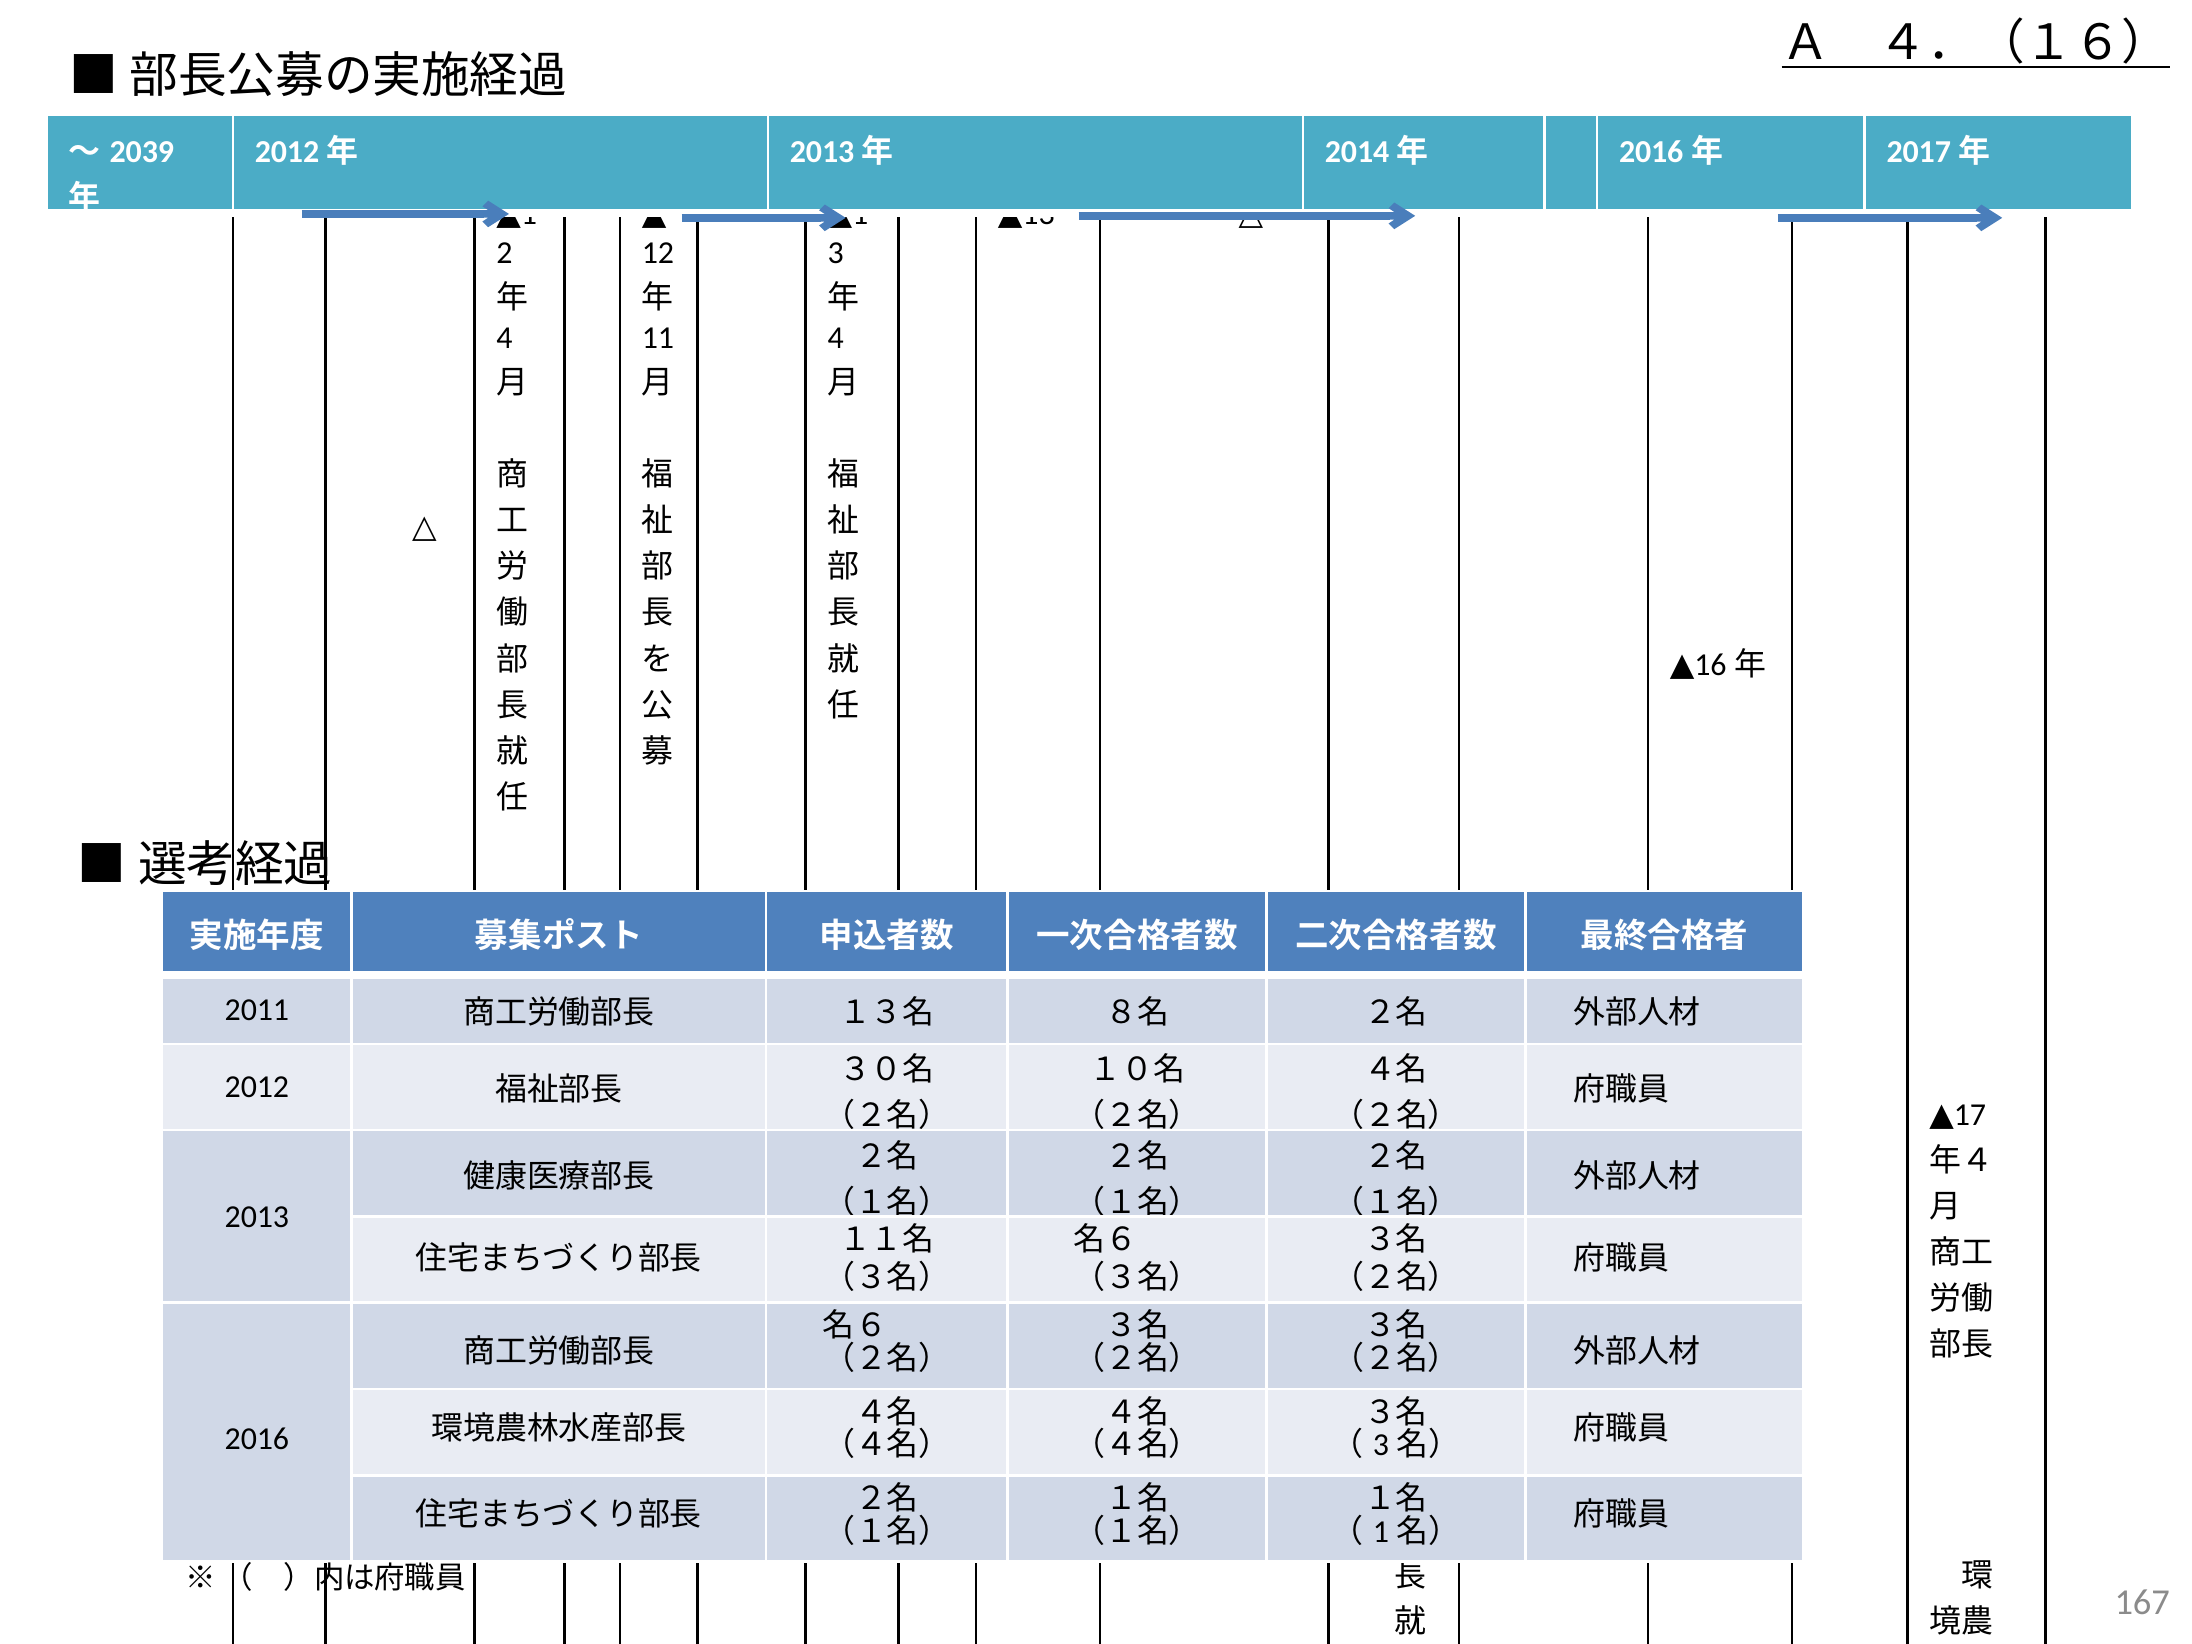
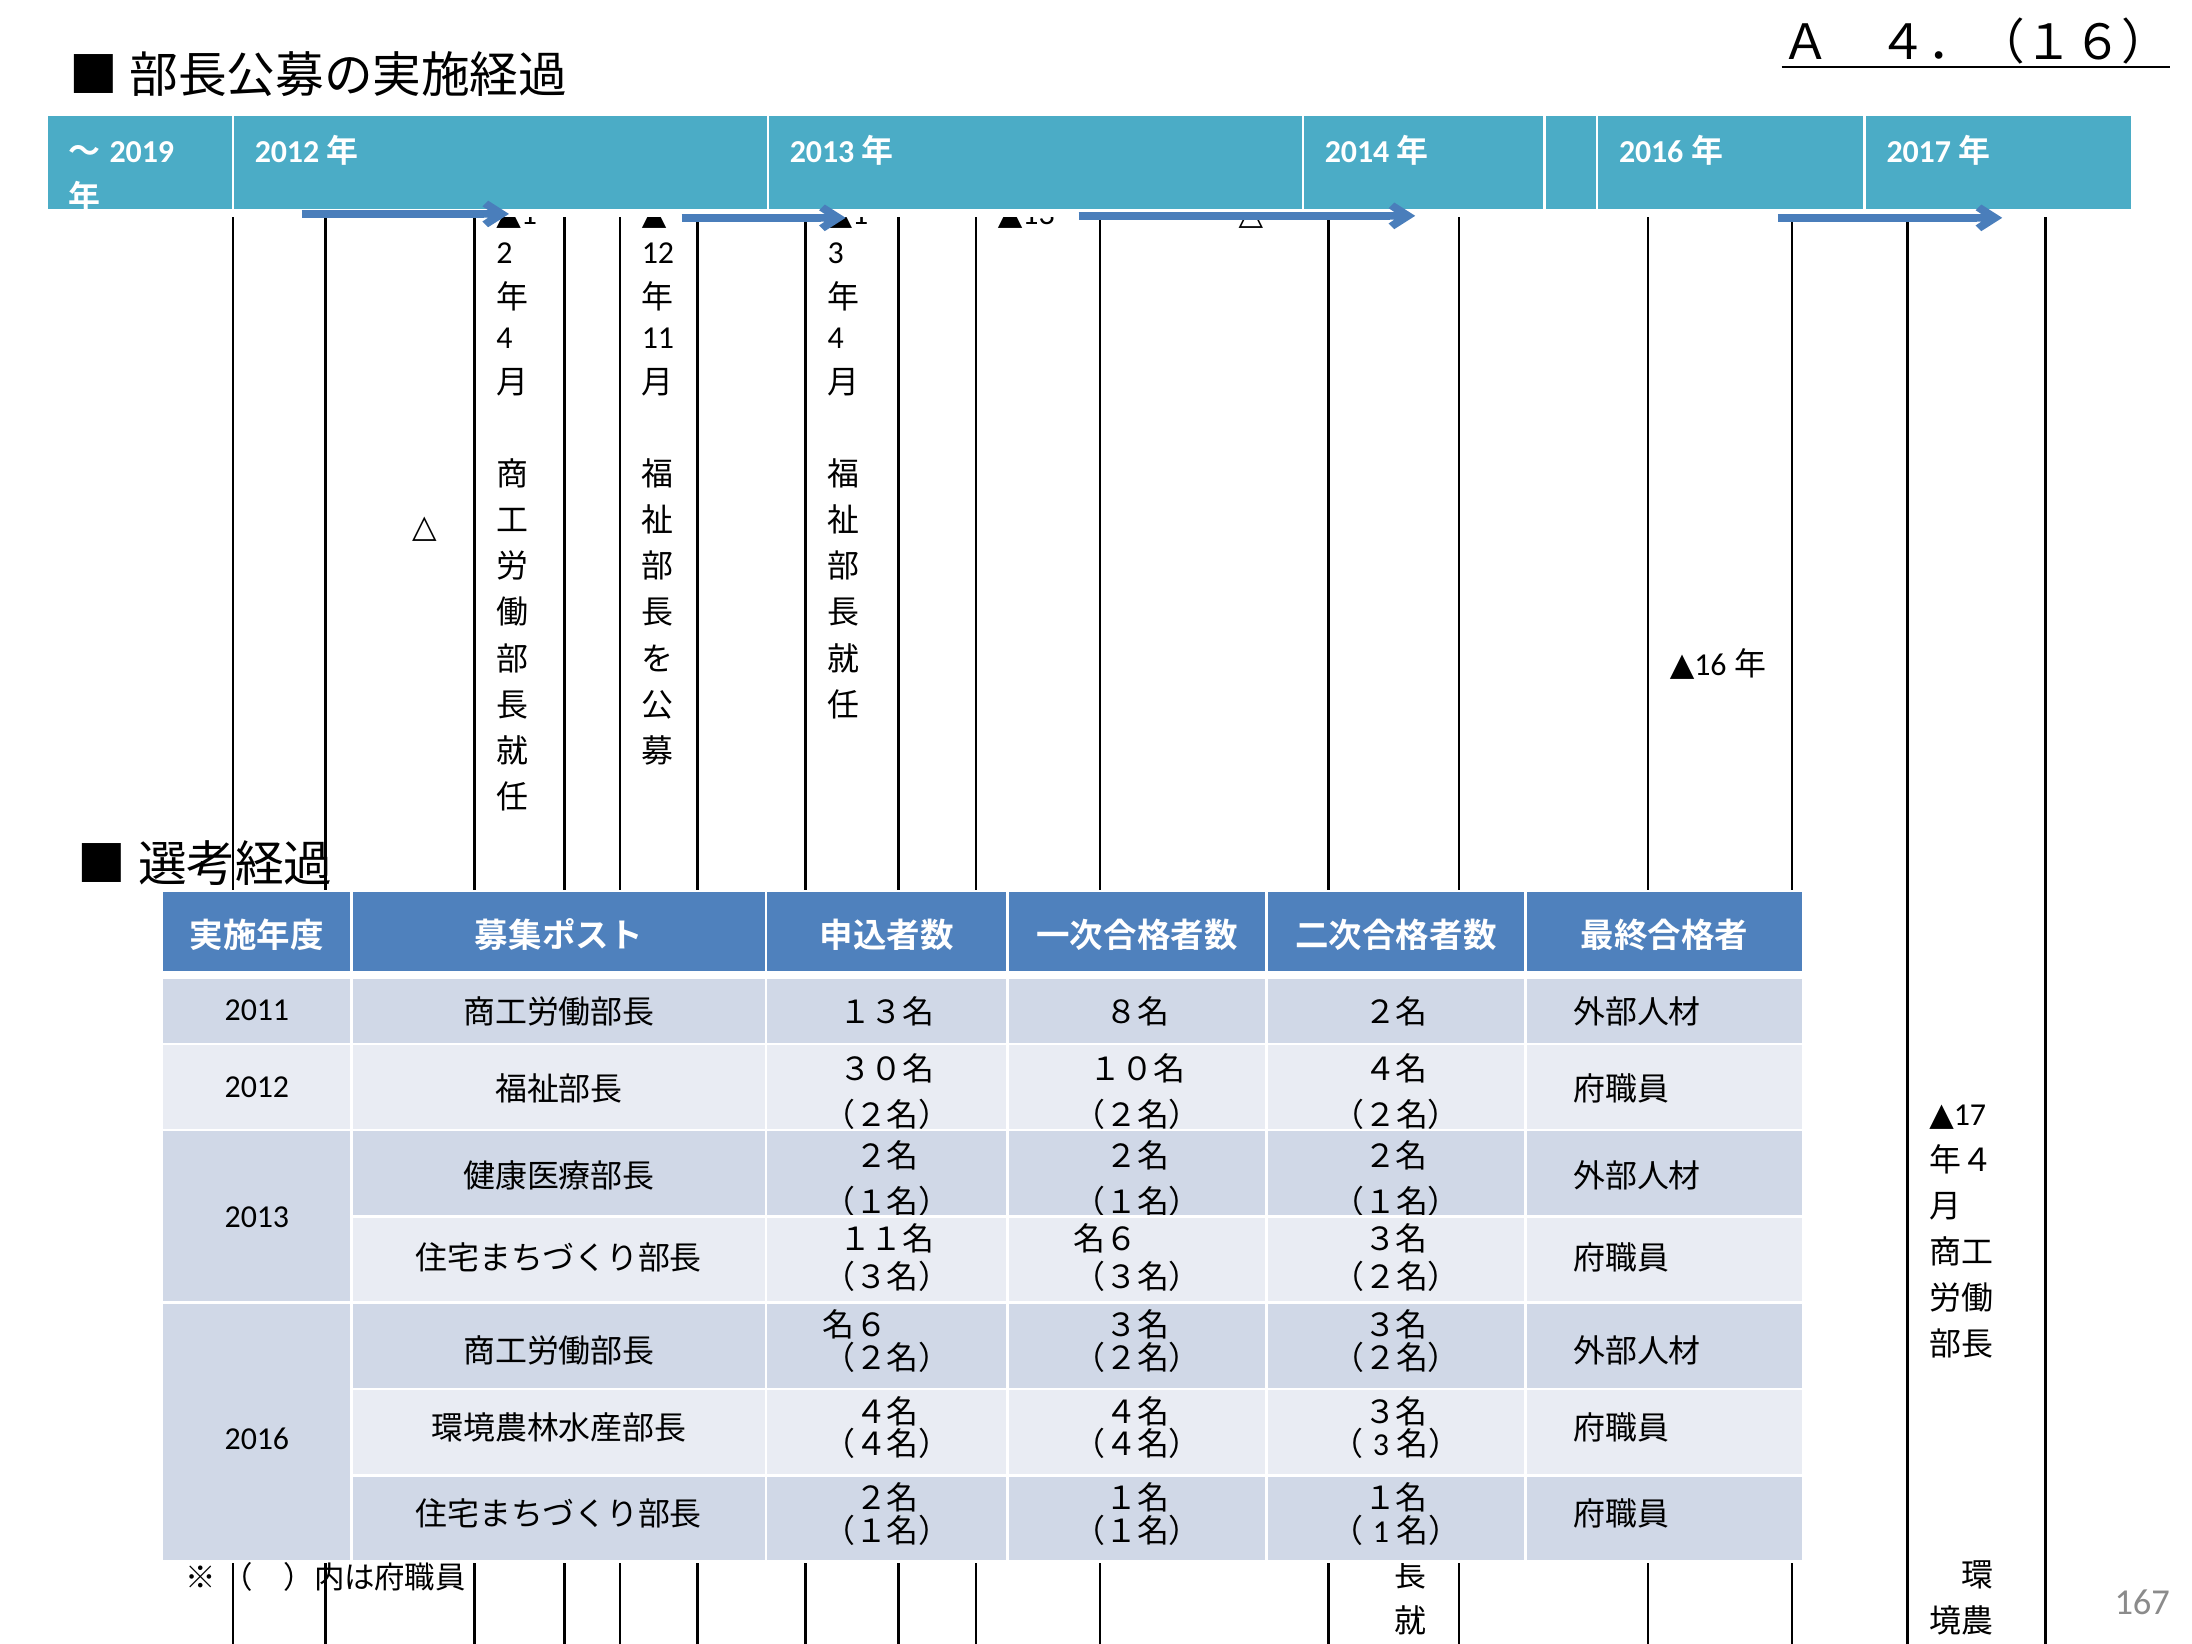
2039: 2039 -> 2019 (142, 152)
